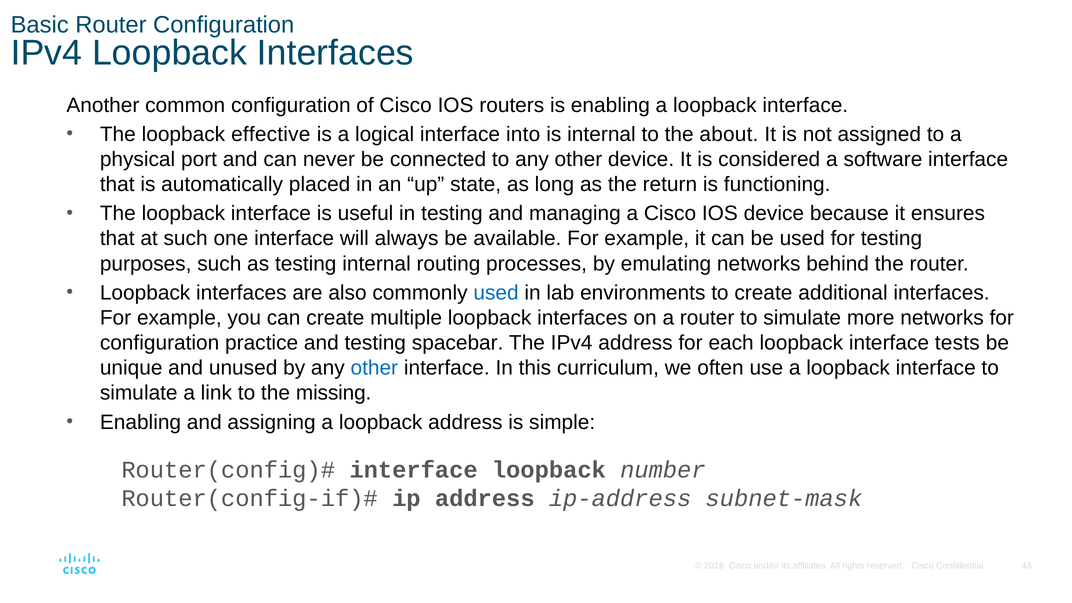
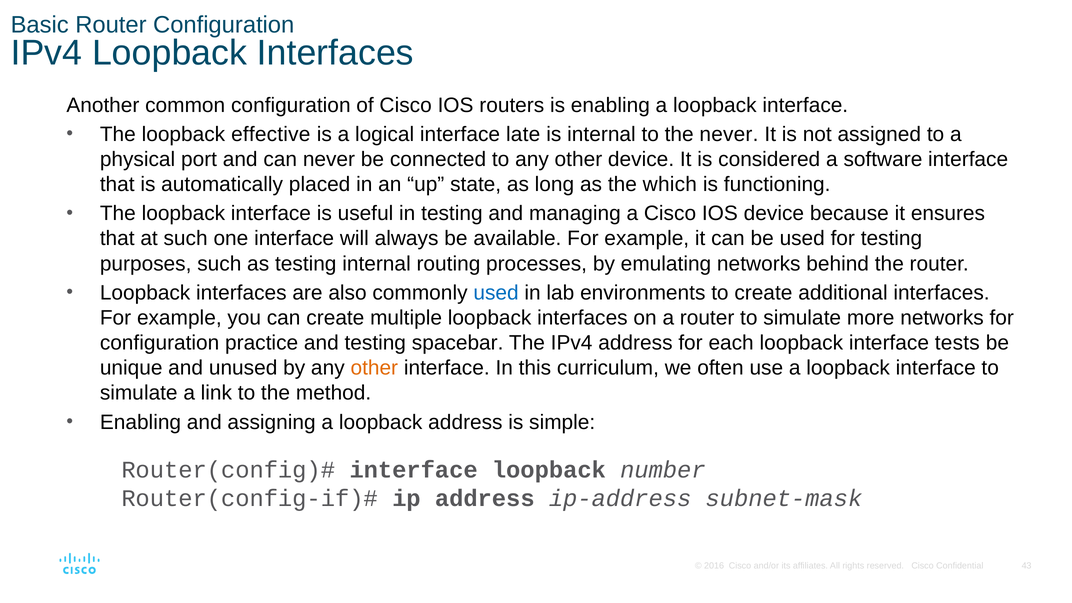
into: into -> late (523, 134)
the about: about -> never (729, 134)
return: return -> which (670, 184)
other colour: blue -> orange (374, 368)
missing: missing -> method (334, 393)
